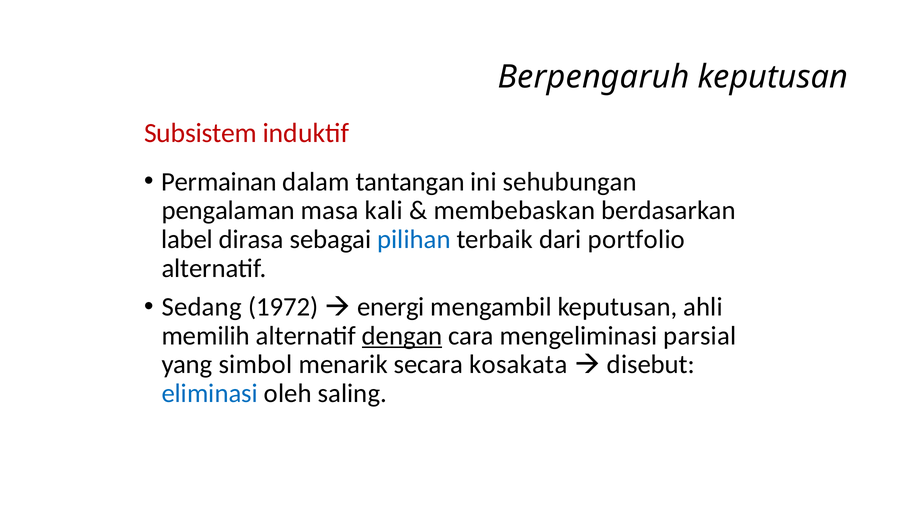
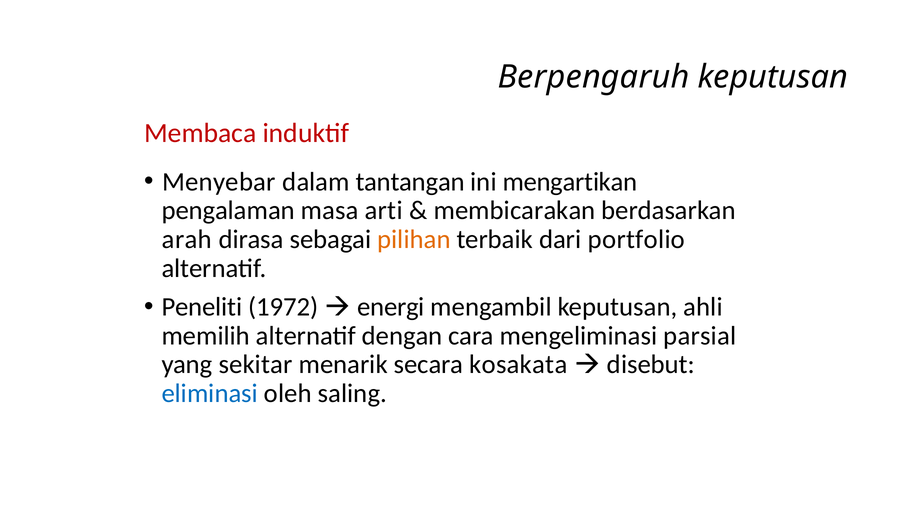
Subsistem: Subsistem -> Membaca (200, 133)
Permainan: Permainan -> Menyebar (219, 182)
sehubungan: sehubungan -> mengartikan (570, 182)
kali: kali -> arti (384, 211)
membebaskan: membebaskan -> membicarakan (515, 211)
label: label -> arah (187, 240)
pilihan colour: blue -> orange (414, 240)
Sedang: Sedang -> Peneliti (202, 307)
dengan underline: present -> none (402, 336)
simbol: simbol -> sekitar (256, 365)
